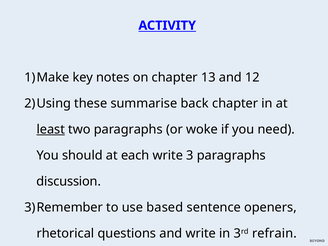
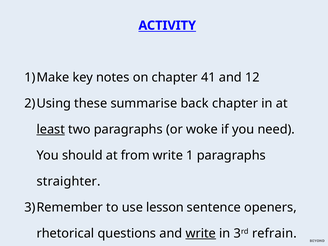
13: 13 -> 41 (208, 77)
each: each -> from (135, 155)
3: 3 -> 1 (190, 155)
discussion: discussion -> straighter (69, 181)
based: based -> lesson (165, 207)
write underline: none -> present (201, 233)
